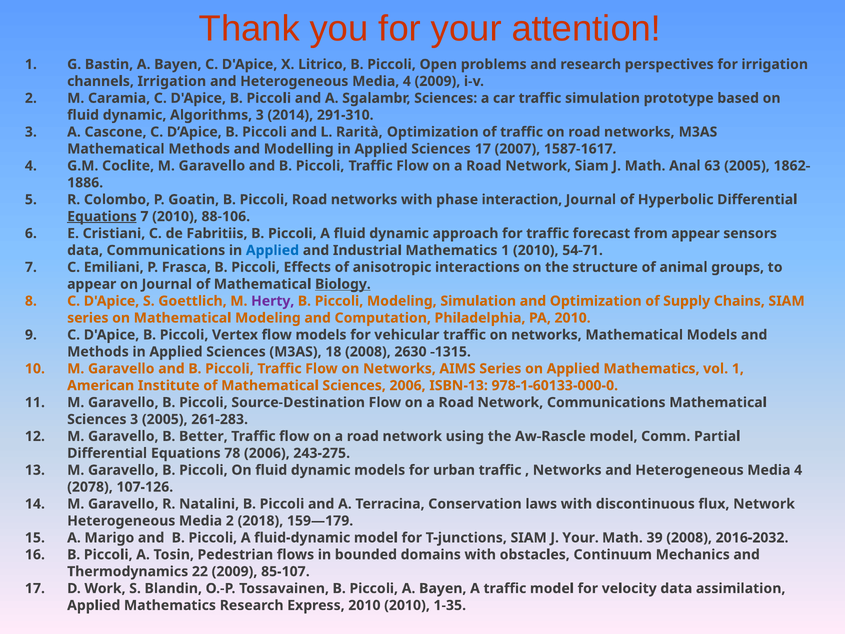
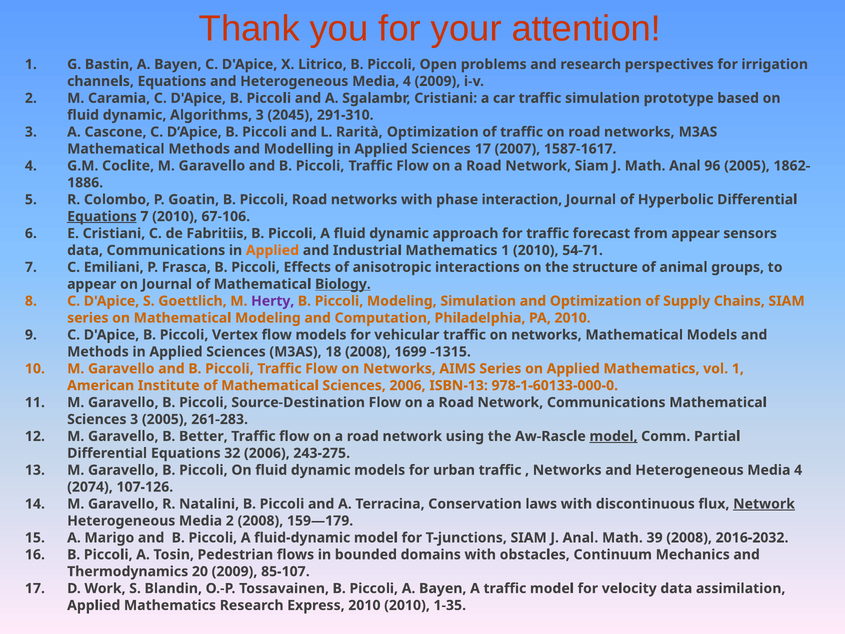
channels Irrigation: Irrigation -> Equations (172, 81)
Sgalambr Sciences: Sciences -> Cristiani (446, 98)
2014: 2014 -> 2045 (290, 115)
63: 63 -> 96 (712, 166)
88-106: 88-106 -> 67-106 (226, 216)
Applied colour: blue -> orange (272, 250)
2630: 2630 -> 1699 (410, 352)
model underline: none -> present (614, 436)
78: 78 -> 32 (232, 453)
2078: 2078 -> 2074 (90, 487)
Network underline: none -> present (764, 504)
2 2018: 2018 -> 2008 (260, 521)
J Your: Your -> Anal (580, 538)
22: 22 -> 20 (200, 571)
